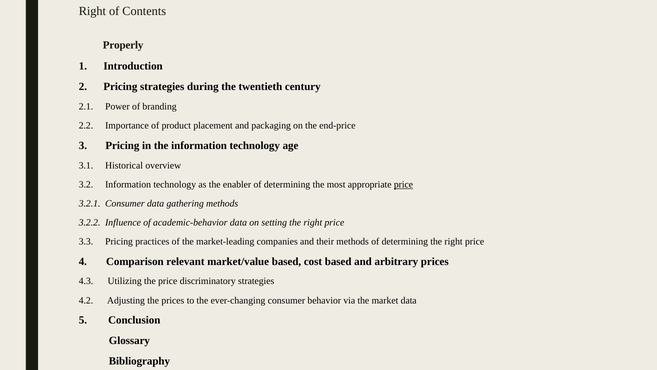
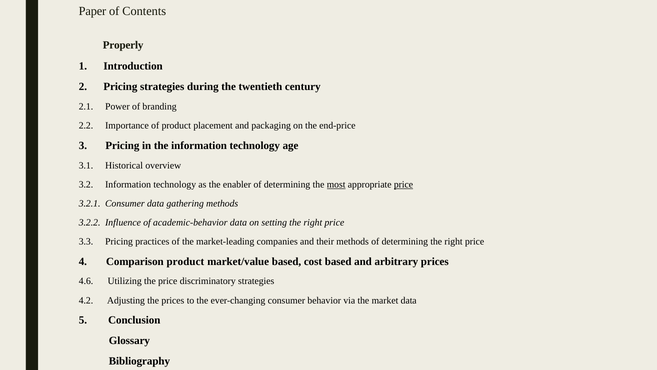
Right: Right -> Paper (92, 11)
most underline: none -> present (336, 184)
Comparison relevant: relevant -> product (185, 261)
4.3: 4.3 -> 4.6 (86, 281)
